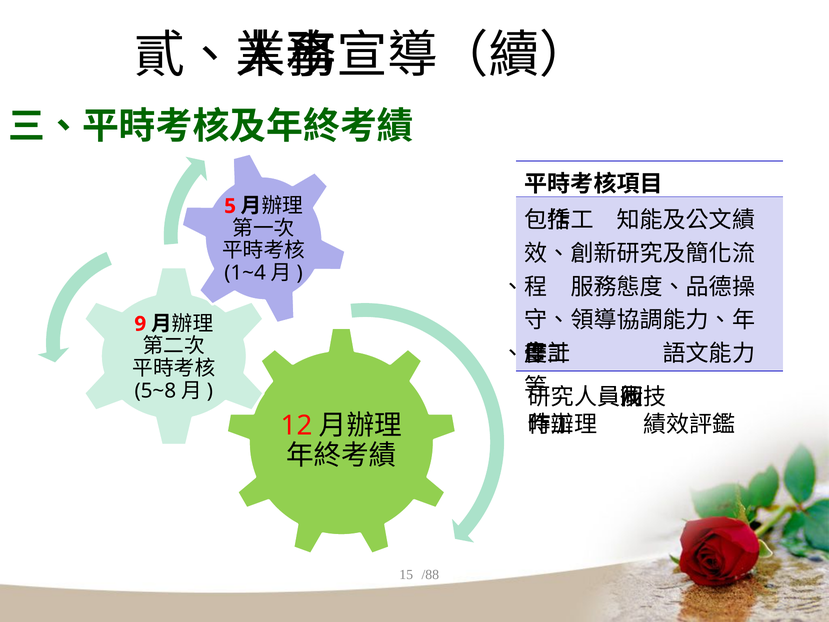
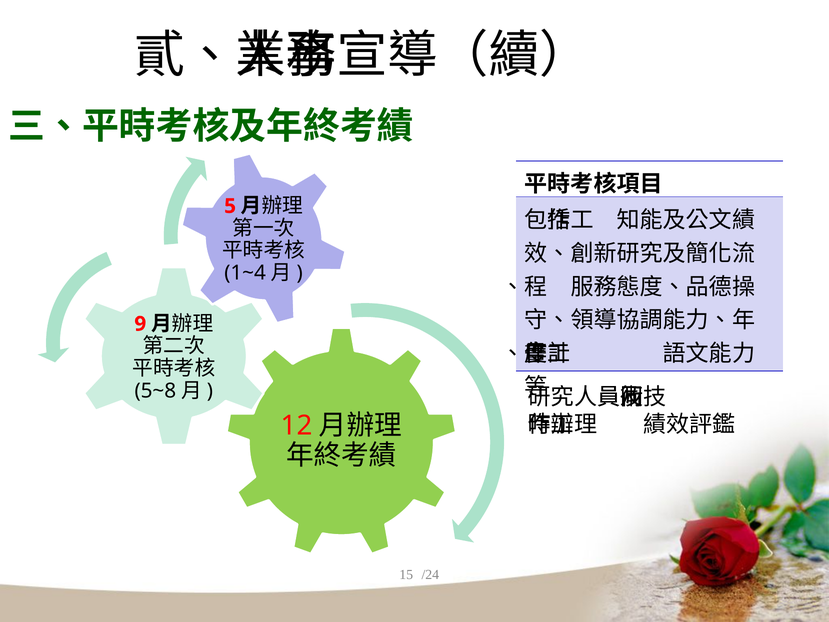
/88: /88 -> /24 (430, 574)
